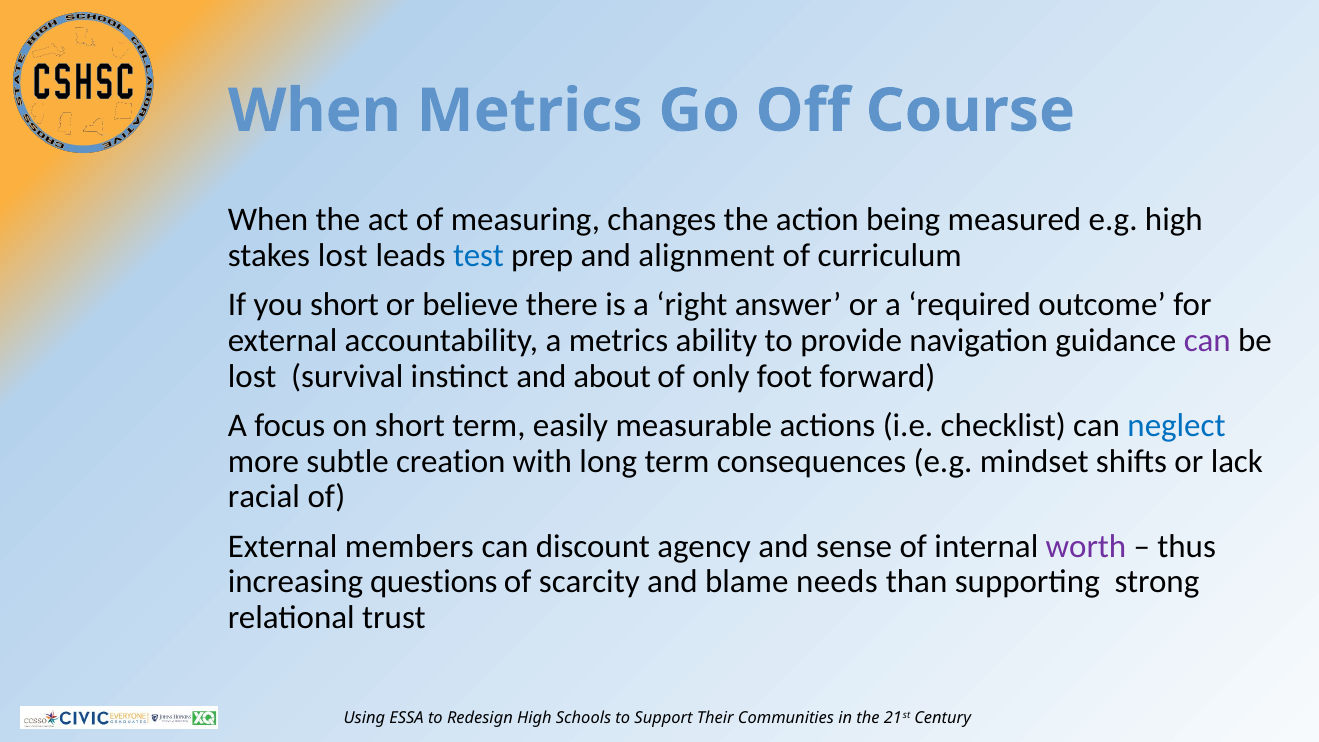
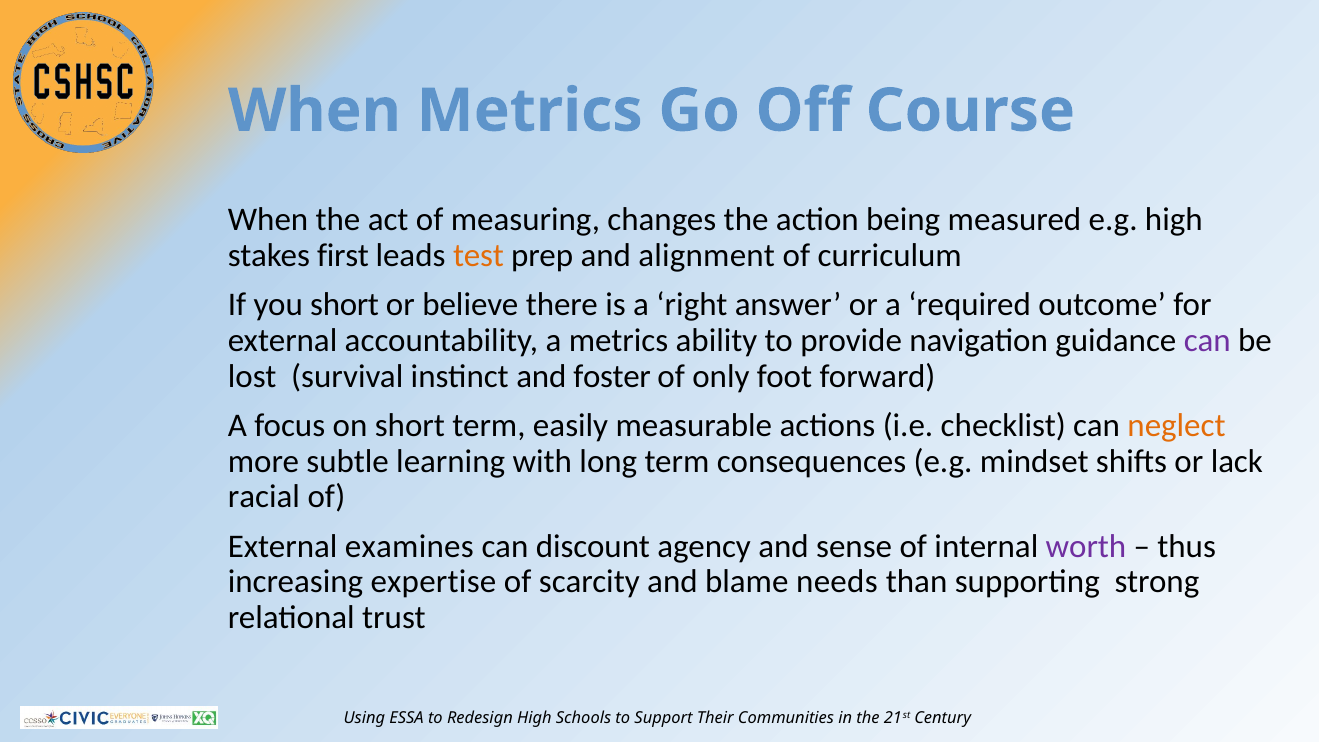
stakes lost: lost -> first (343, 256)
test colour: blue -> orange (478, 256)
about: about -> foster (612, 376)
neglect colour: blue -> orange (1177, 426)
creation: creation -> learning (451, 461)
members: members -> examines (409, 546)
questions: questions -> expertise (433, 582)
